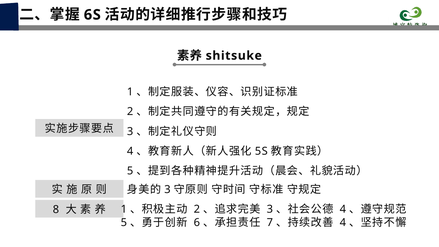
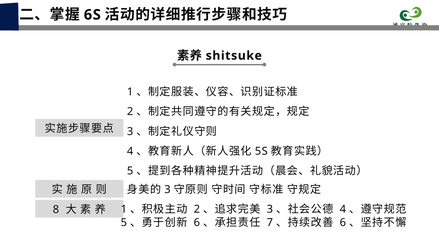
4: 4 -> 6 (343, 222)
